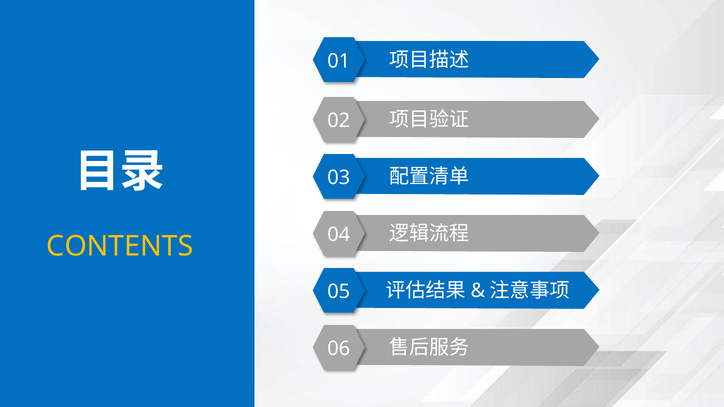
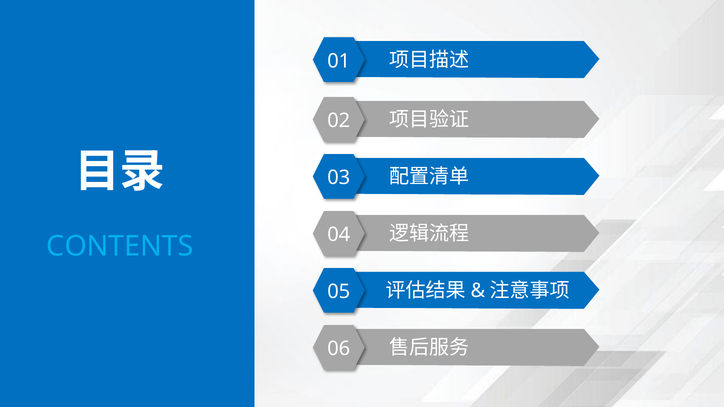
CONTENTS colour: yellow -> light blue (120, 246)
